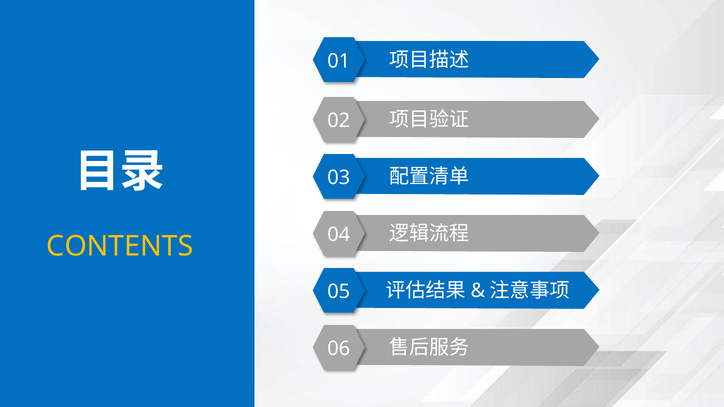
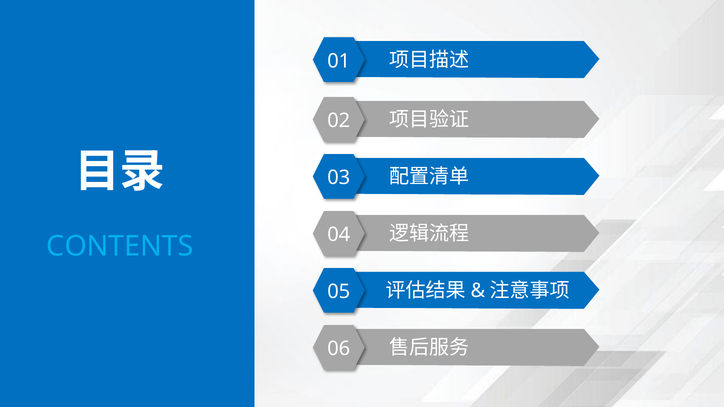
CONTENTS colour: yellow -> light blue (120, 246)
